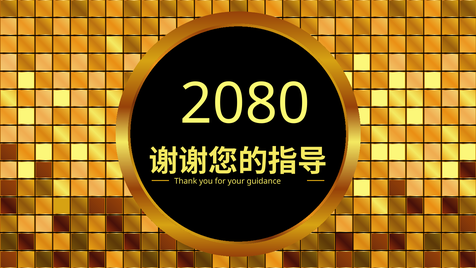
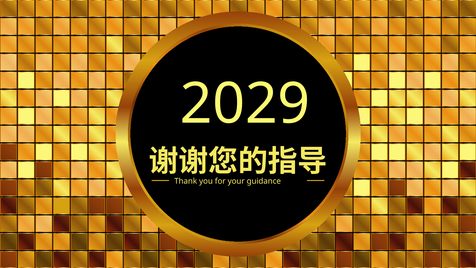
2080: 2080 -> 2029 (245, 104)
